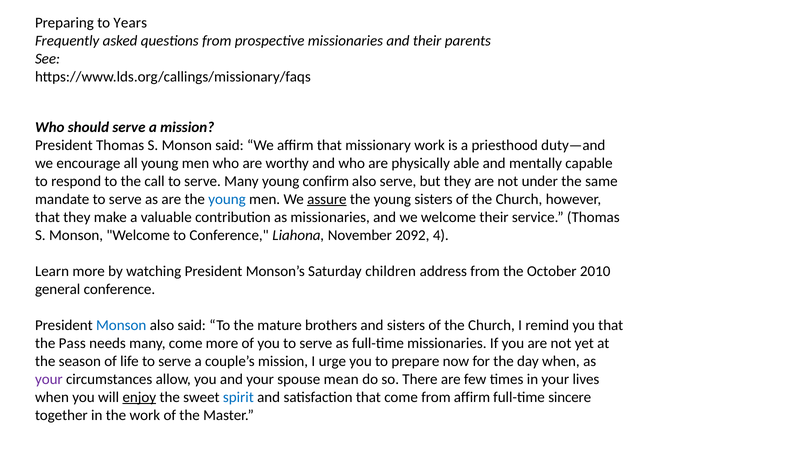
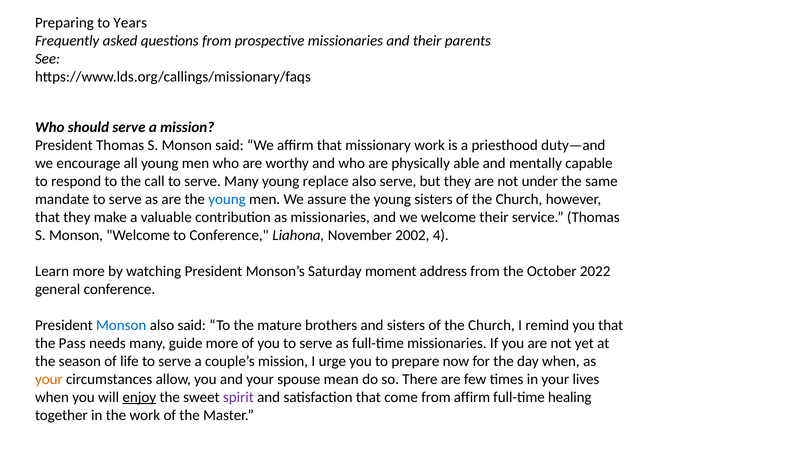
confirm: confirm -> replace (326, 181)
assure underline: present -> none (327, 199)
2092: 2092 -> 2002 (412, 235)
children: children -> moment (391, 272)
2010: 2010 -> 2022 (595, 272)
many come: come -> guide (186, 344)
your colour: purple -> orange (49, 380)
spirit colour: blue -> purple (238, 398)
sincere: sincere -> healing (570, 398)
